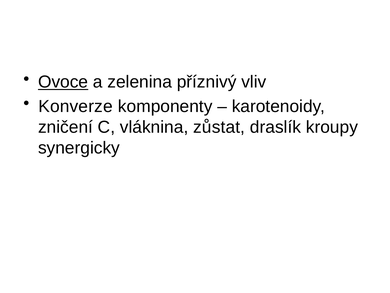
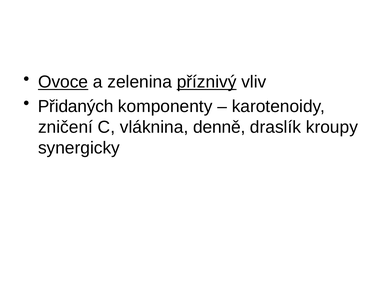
příznivý underline: none -> present (207, 82)
Konverze: Konverze -> Přidaných (76, 106)
zůstat: zůstat -> denně (219, 127)
